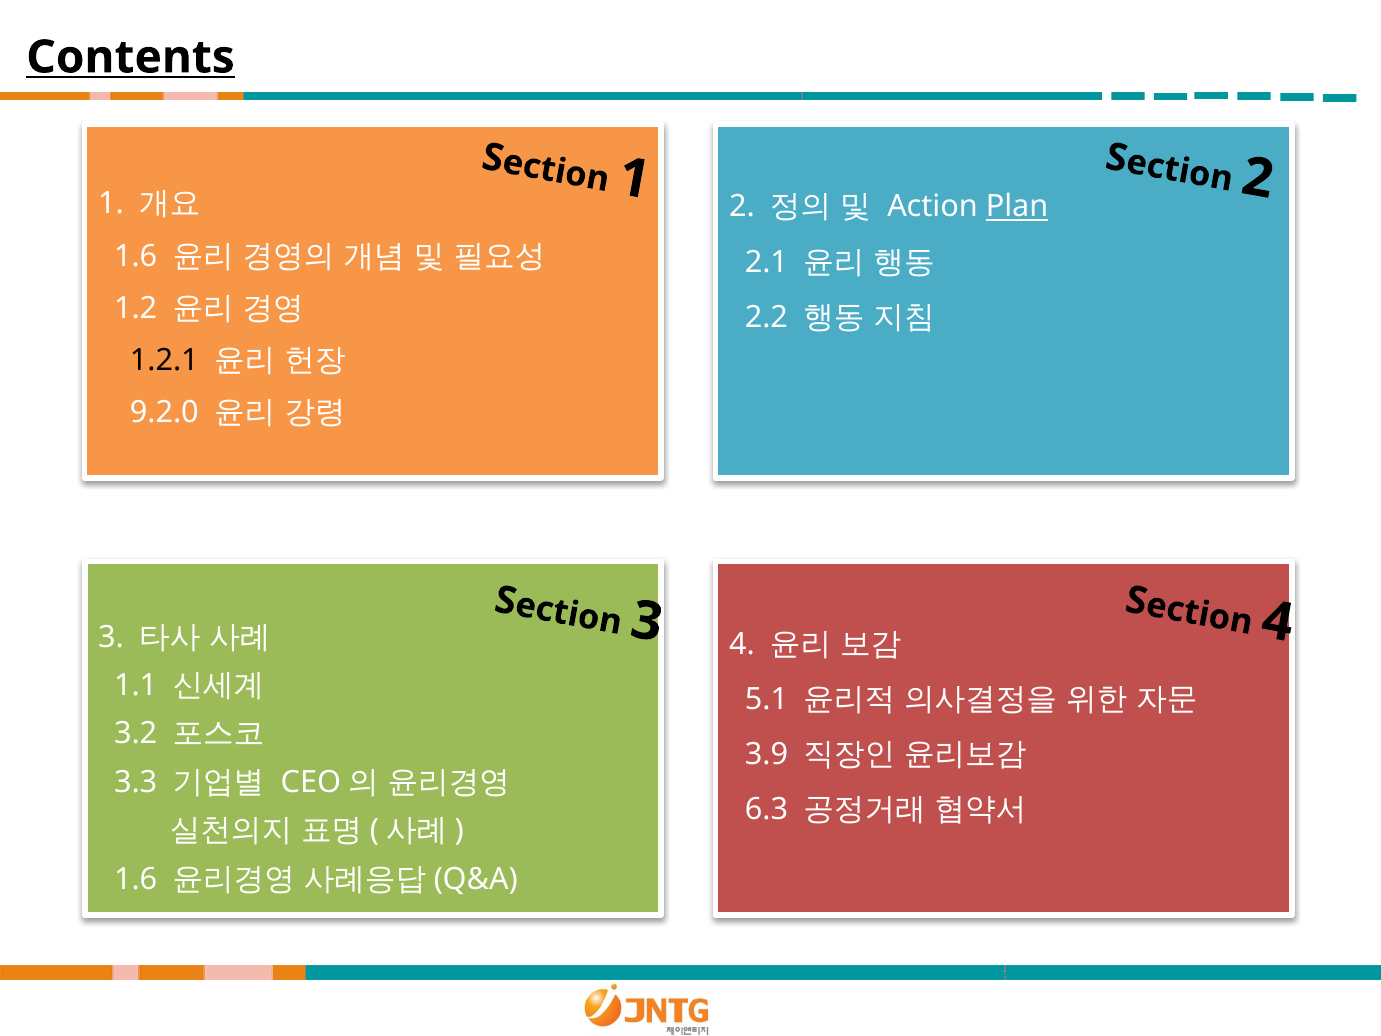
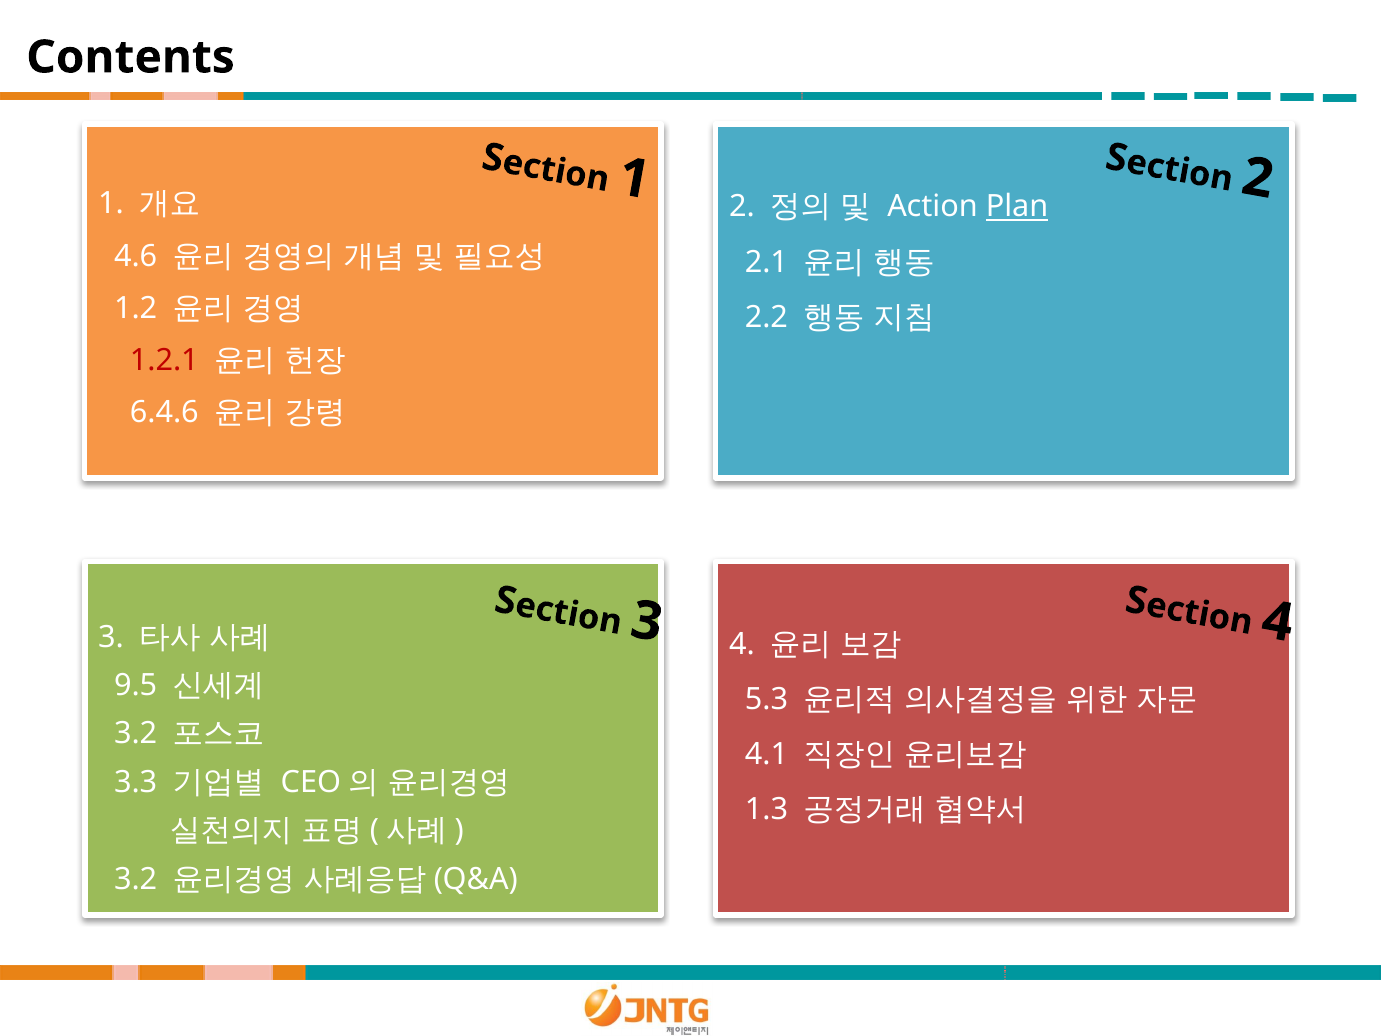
Contents underline: present -> none (131, 57)
1.6: 1.6 -> 4.6 (136, 256)
1.2.1 colour: black -> red (164, 360)
9.2.0: 9.2.0 -> 6.4.6 (164, 412)
1.1: 1.1 -> 9.5 (136, 685)
5.1: 5.1 -> 5.3 (766, 699)
3.9: 3.9 -> 4.1 (766, 754)
6.3: 6.3 -> 1.3 (766, 810)
1.6: 1.6 -> 3.2 (136, 879)
